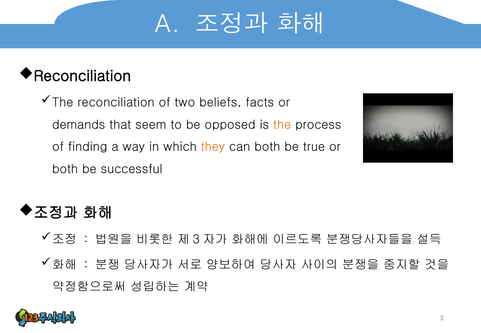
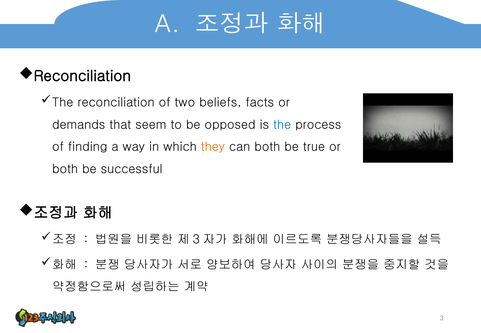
the colour: orange -> blue (282, 125)
